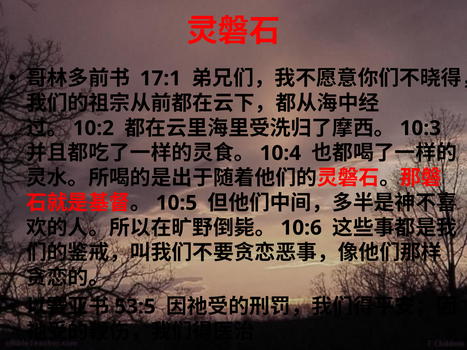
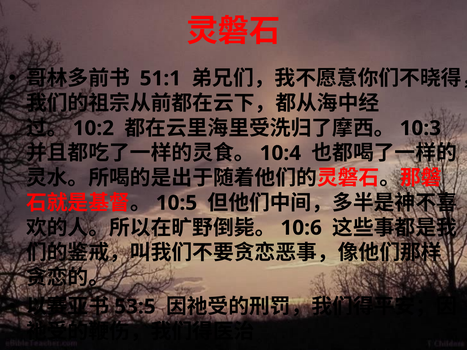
17:1: 17:1 -> 51:1 (160, 79)
